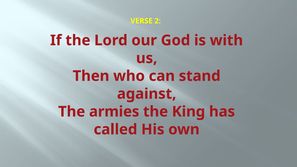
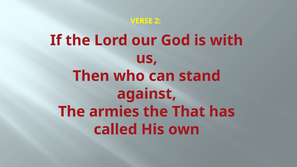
King: King -> That (189, 112)
